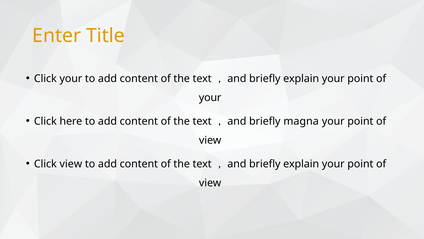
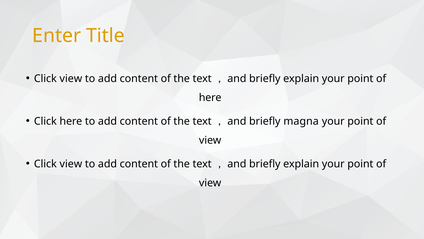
your: your -> view (71, 78)
your: your -> here (210, 98)
